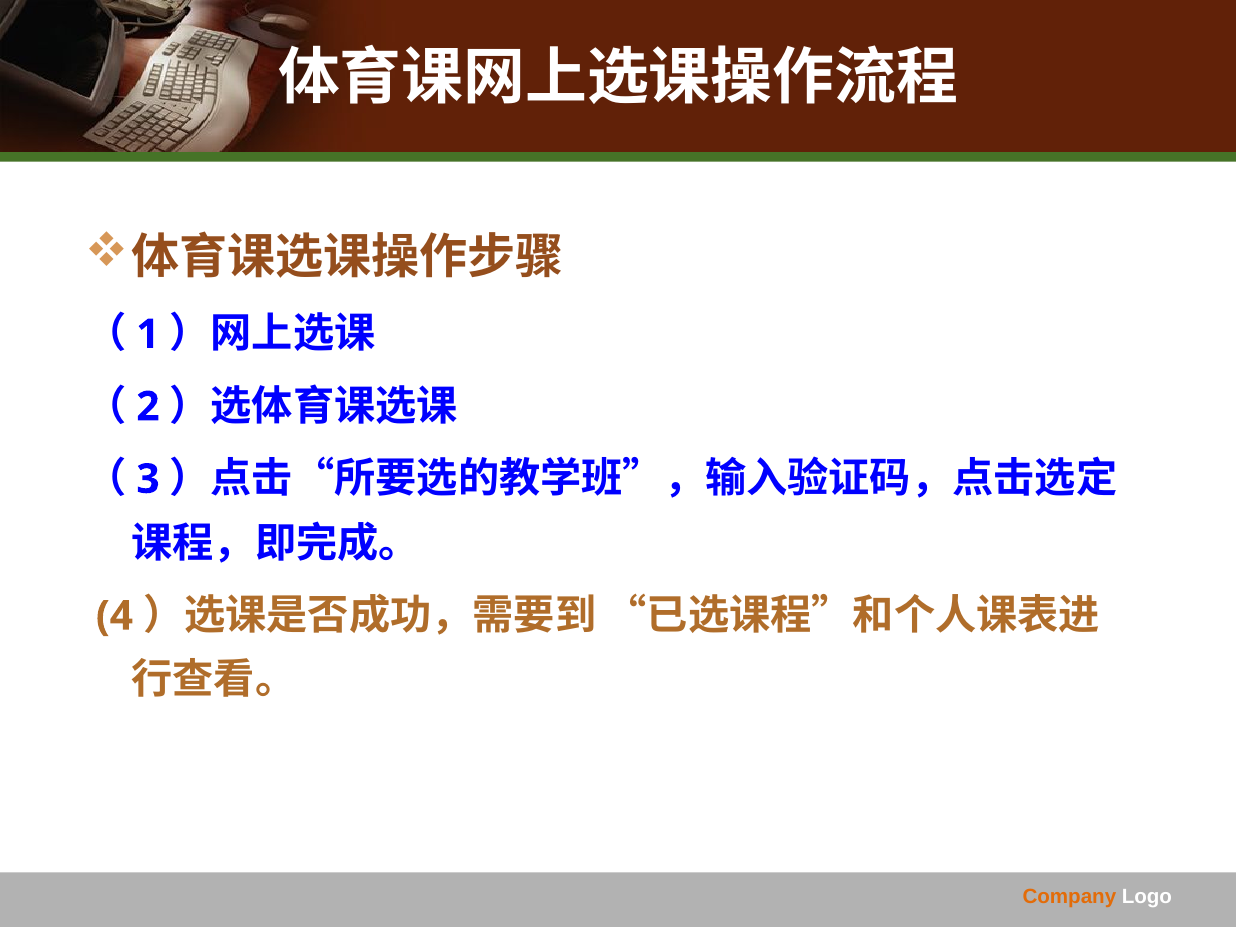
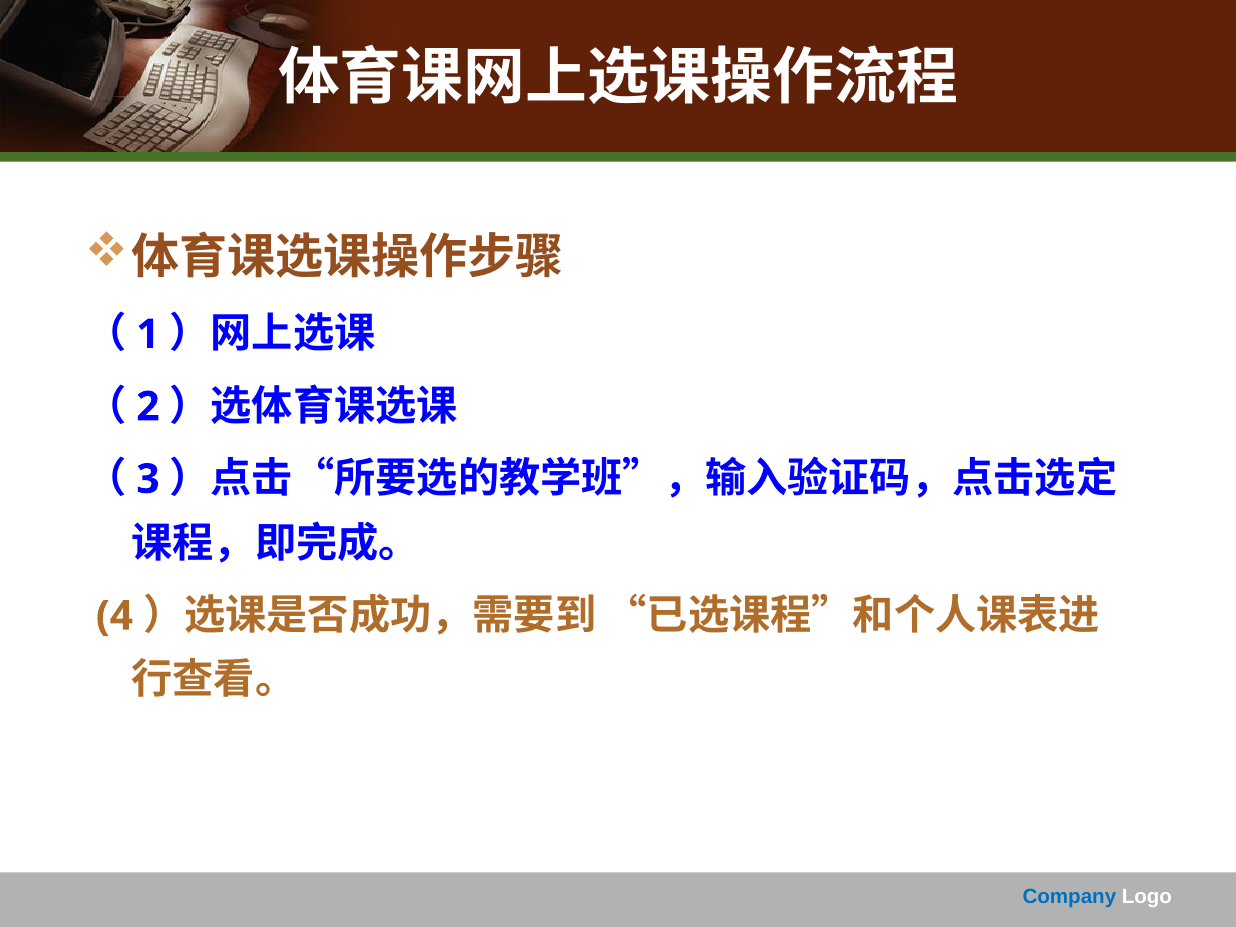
Company colour: orange -> blue (1069, 897)
